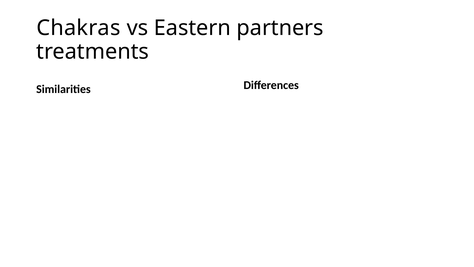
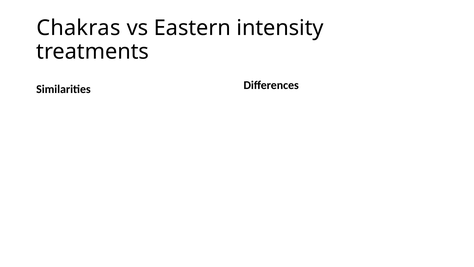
partners: partners -> intensity (280, 28)
